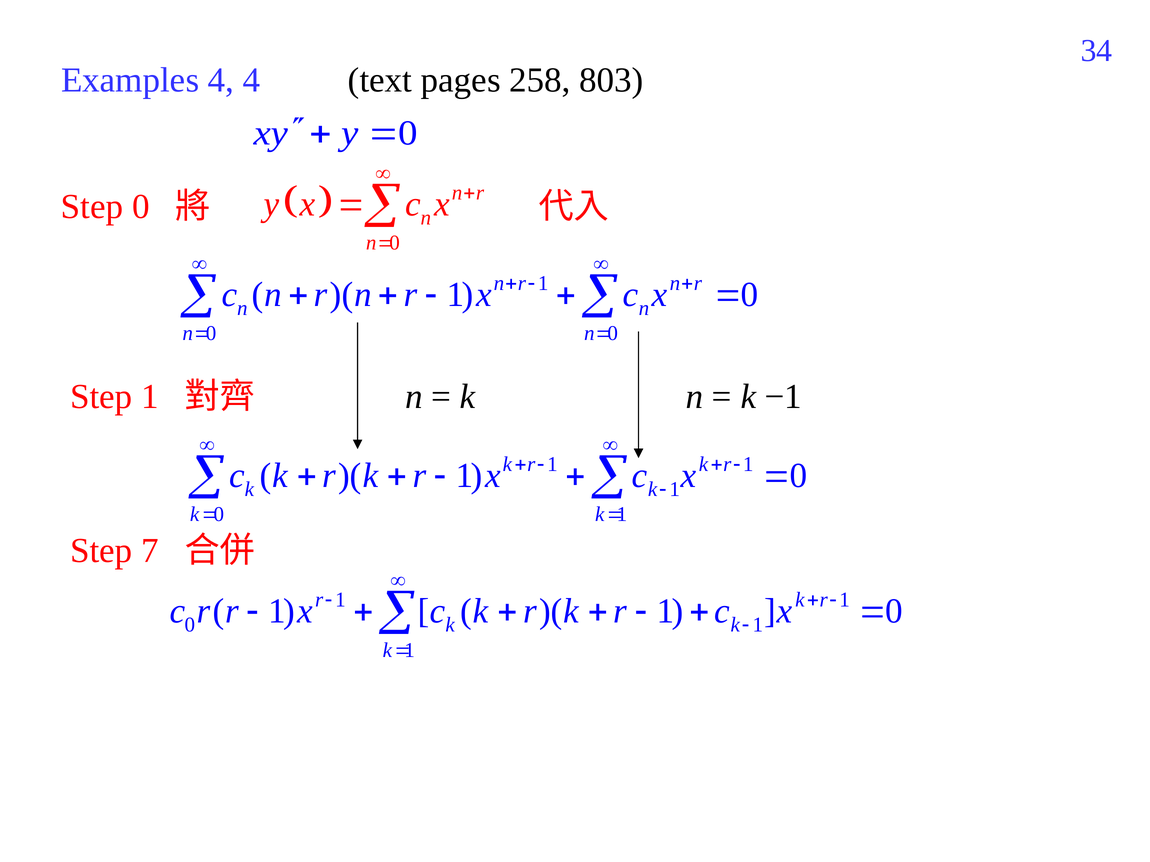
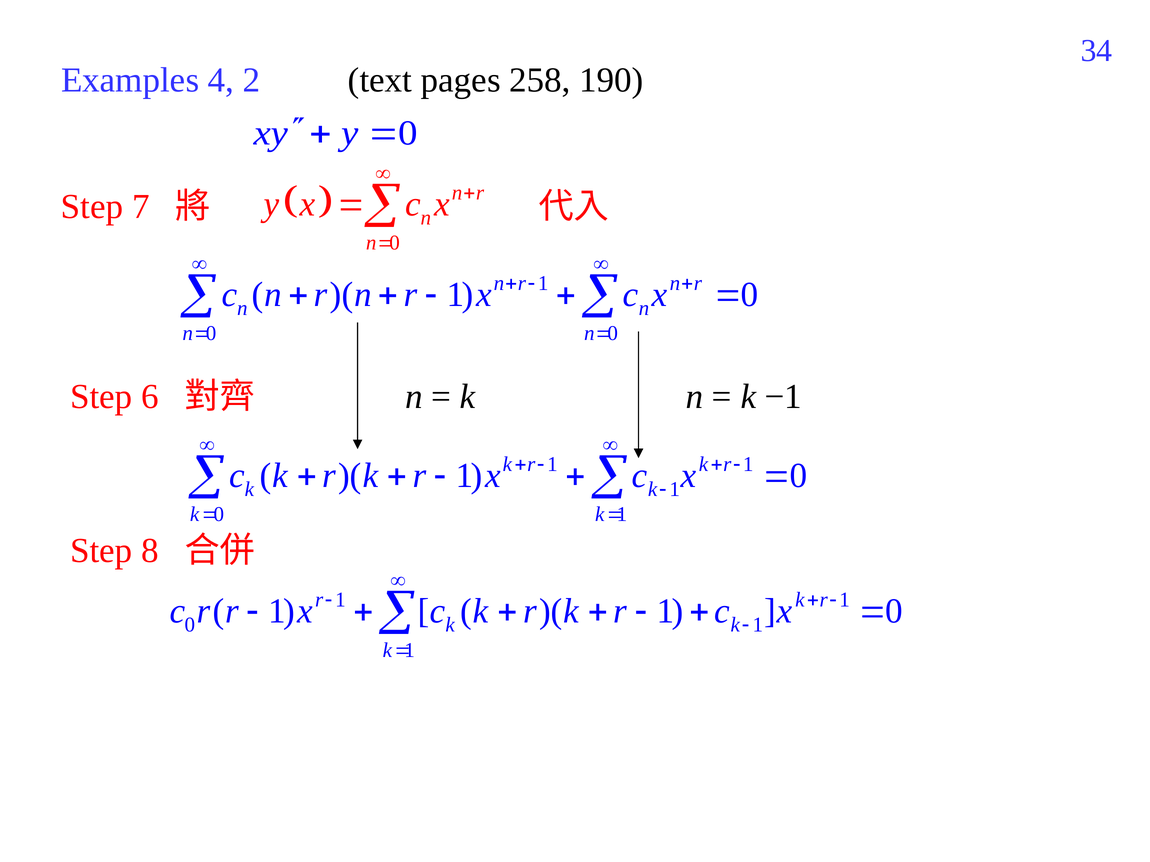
4 4: 4 -> 2 (252, 80)
803: 803 -> 190 (612, 80)
Step 0: 0 -> 7 (141, 207)
Step 1: 1 -> 6 (150, 397)
7: 7 -> 8 (150, 551)
